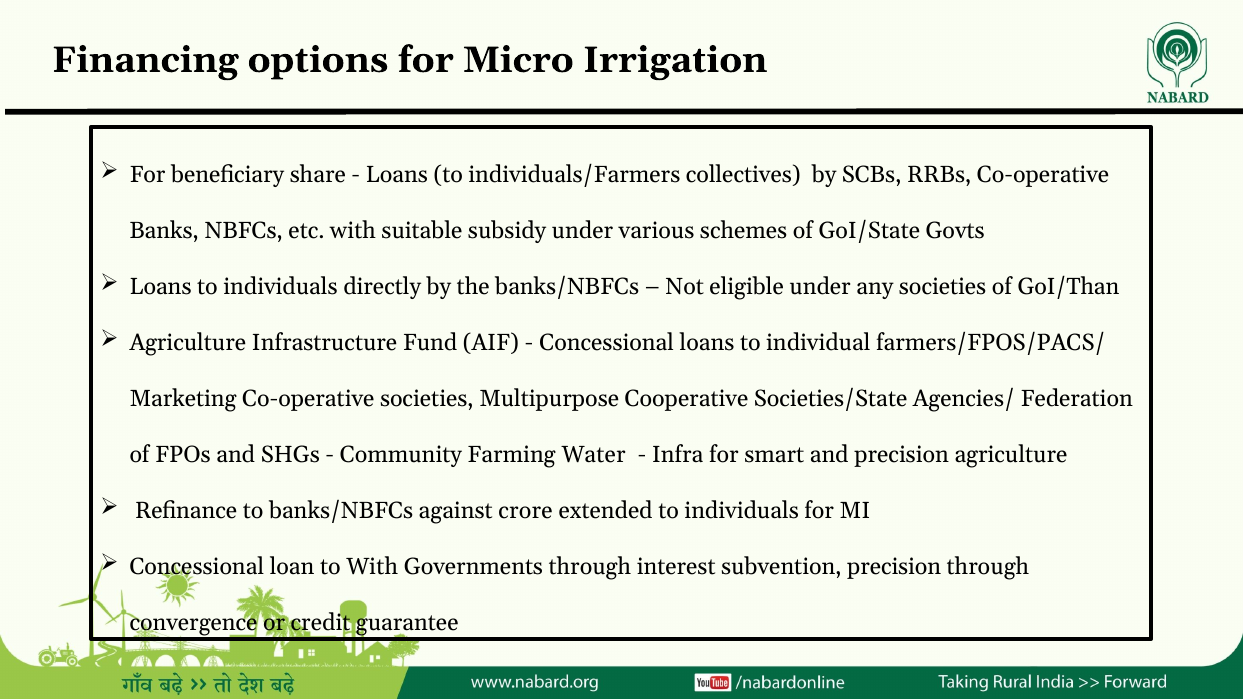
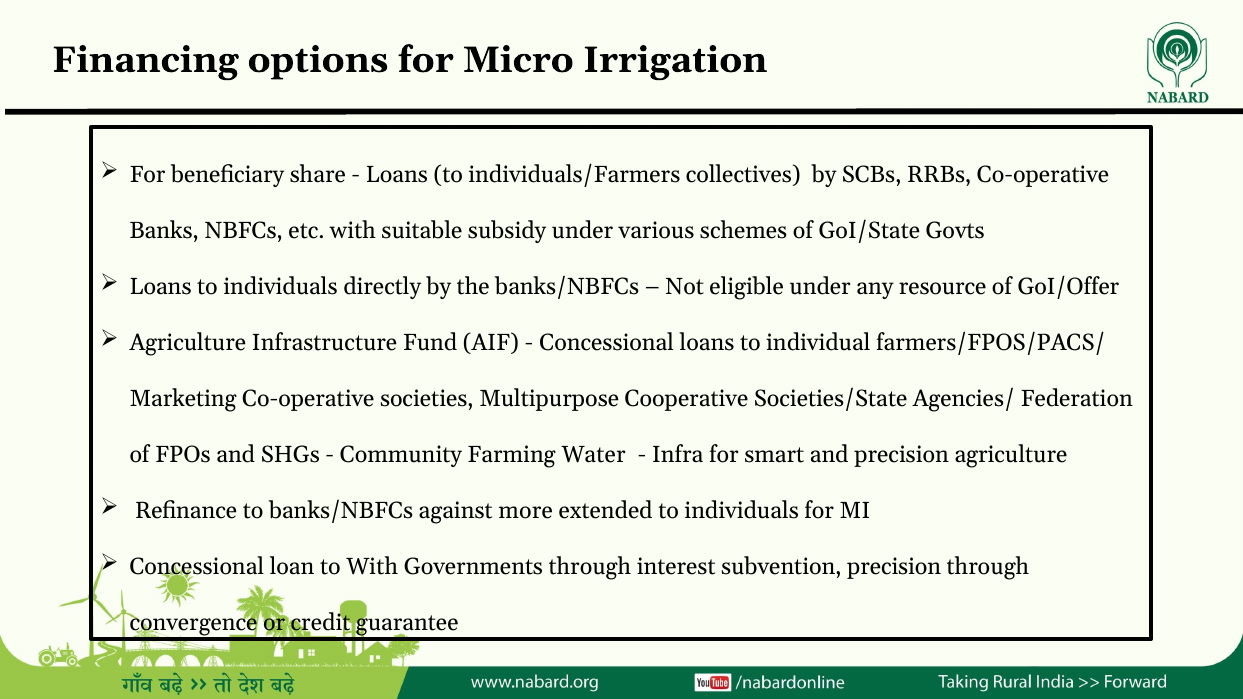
any societies: societies -> resource (943, 287)
GoI/Than: GoI/Than -> GoI/Offer (1068, 287)
crore: crore -> more (526, 511)
